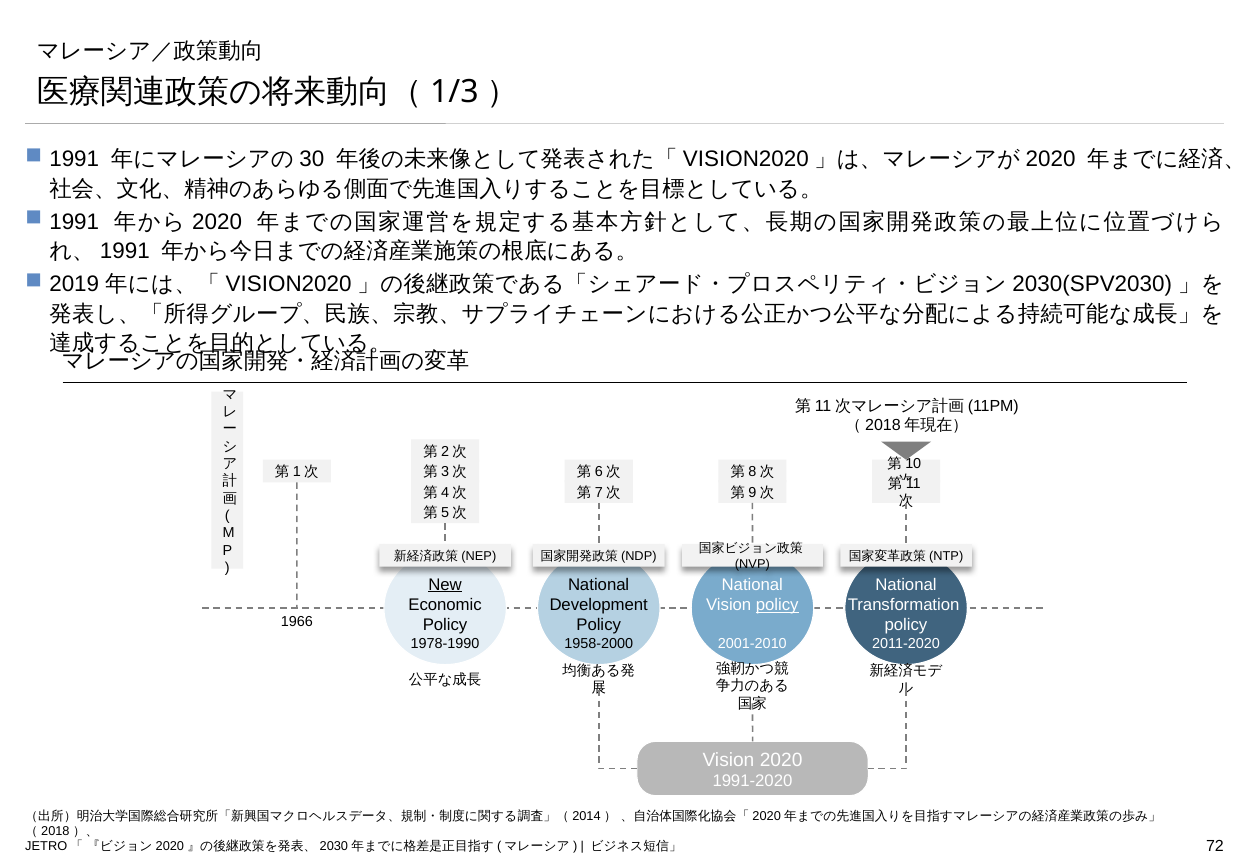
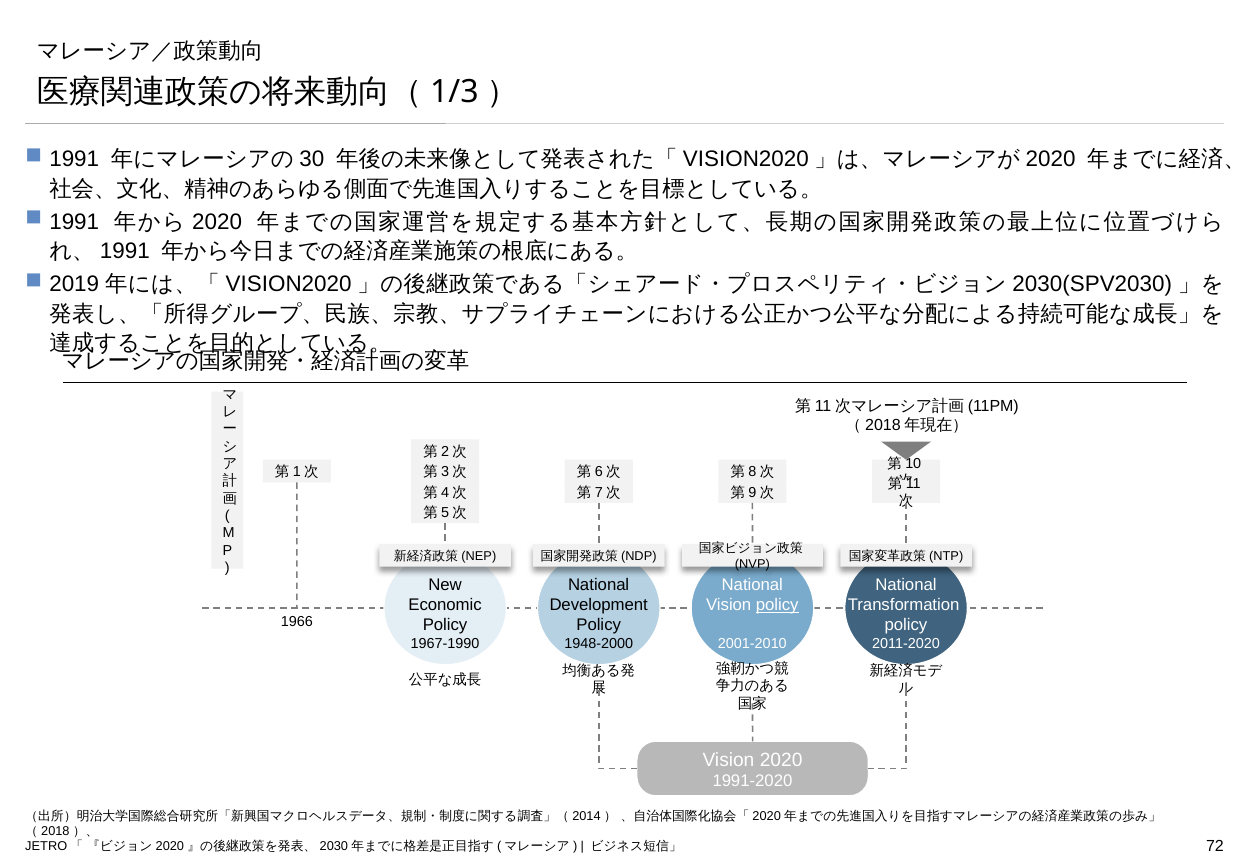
New underline: present -> none (445, 584)
1978-1990: 1978-1990 -> 1967-1990 (445, 643)
1958-2000: 1958-2000 -> 1948-2000 (599, 643)
